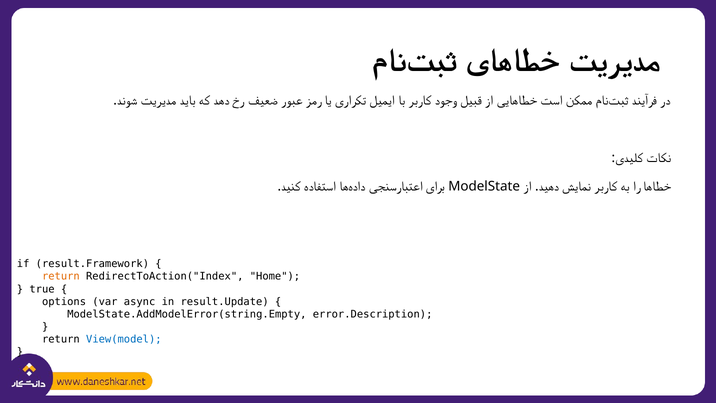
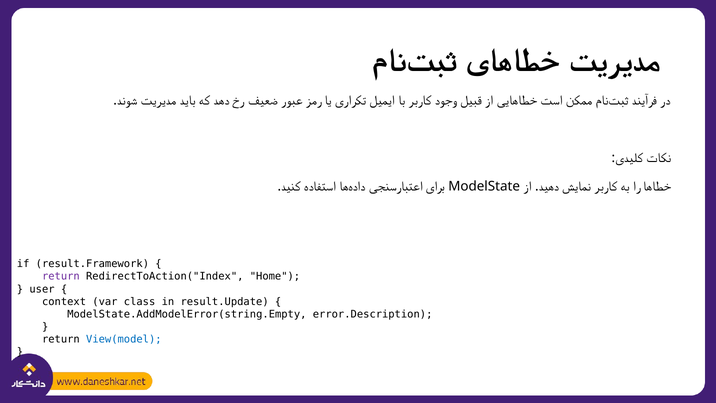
return colour: orange -> purple (61, 276)
true: true -> user (42, 289)
options: options -> context (64, 301)
async: async -> class (140, 301)
